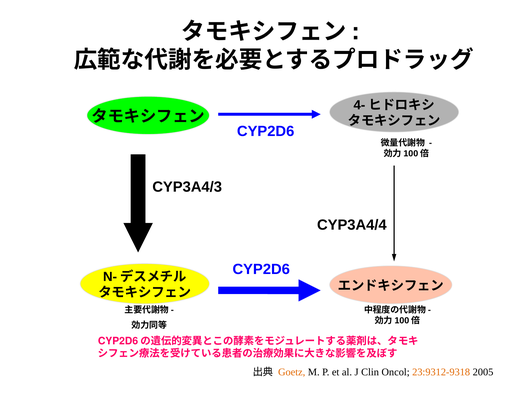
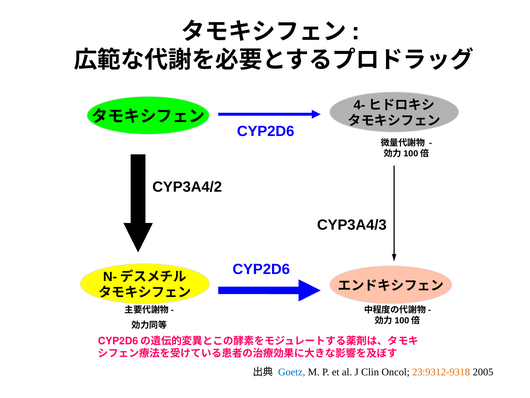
CYP3A4/3: CYP3A4/3 -> CYP3A4/2 (187, 187)
CYP3A4/4: CYP3A4/4 -> CYP3A4/3 (352, 225)
Goetz colour: orange -> blue (292, 372)
